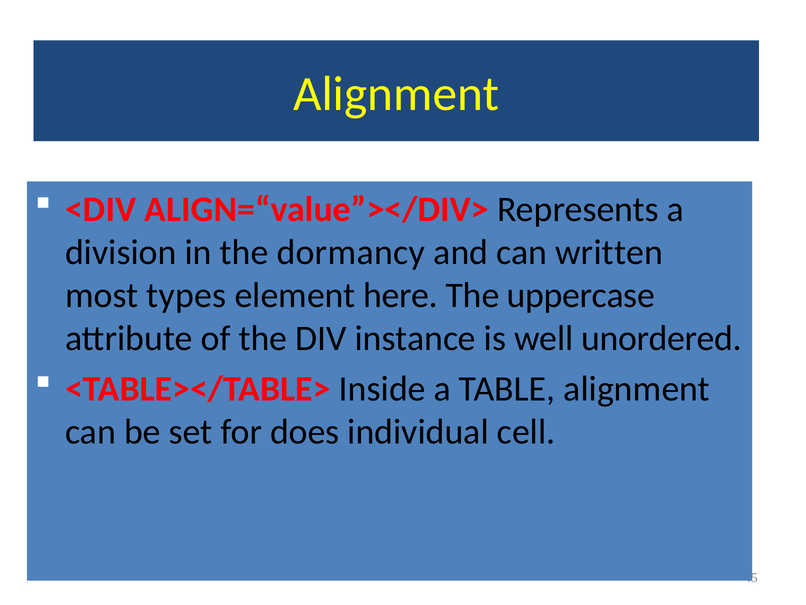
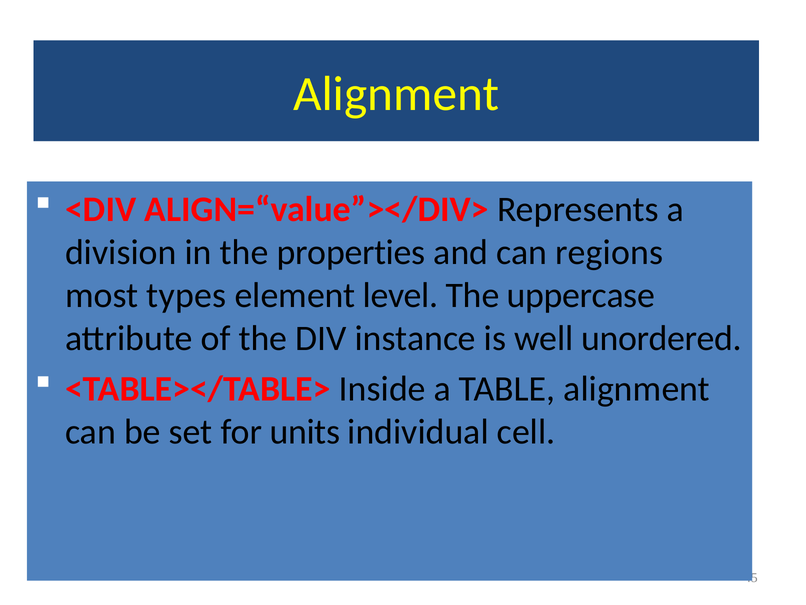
dormancy: dormancy -> properties (351, 252)
written: written -> regions (609, 252)
here: here -> level (401, 295)
does: does -> units (305, 432)
